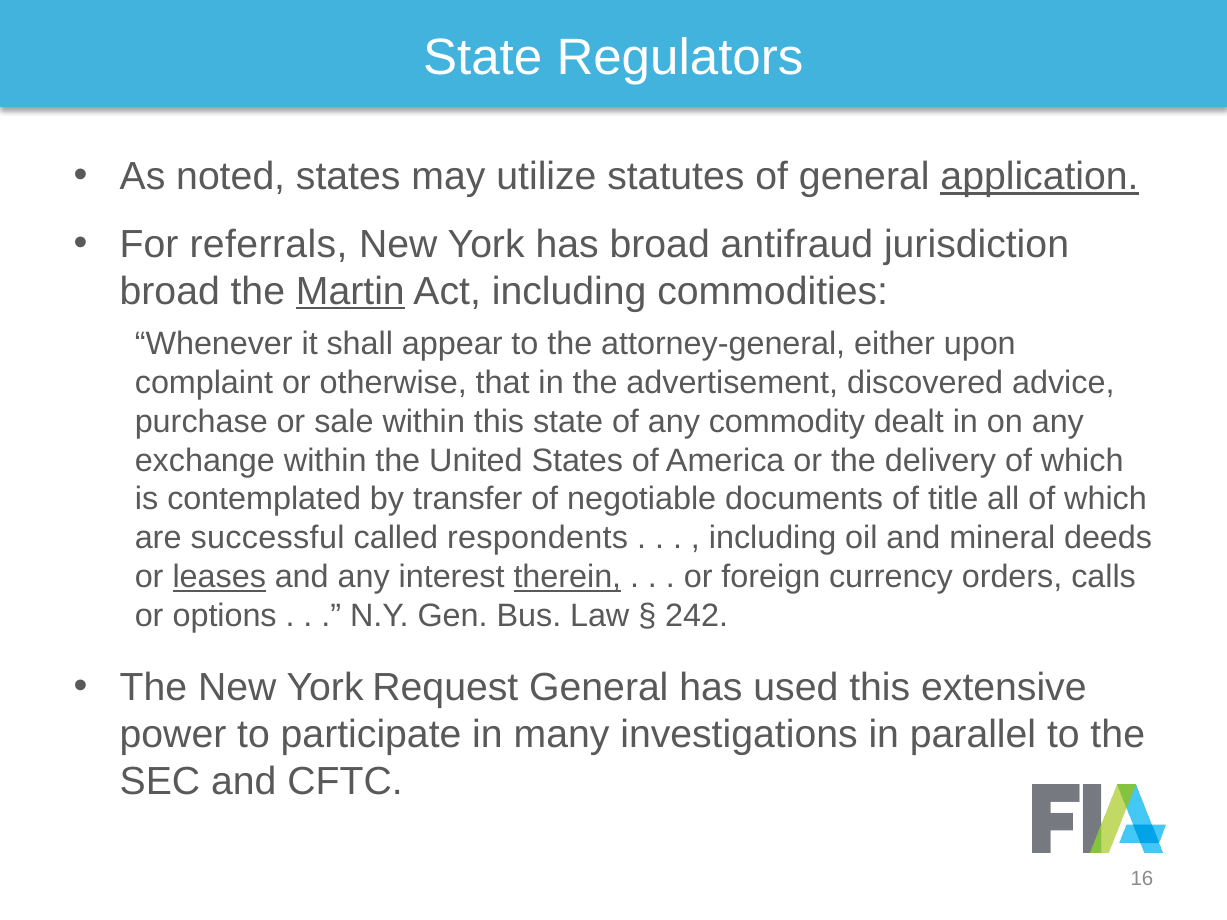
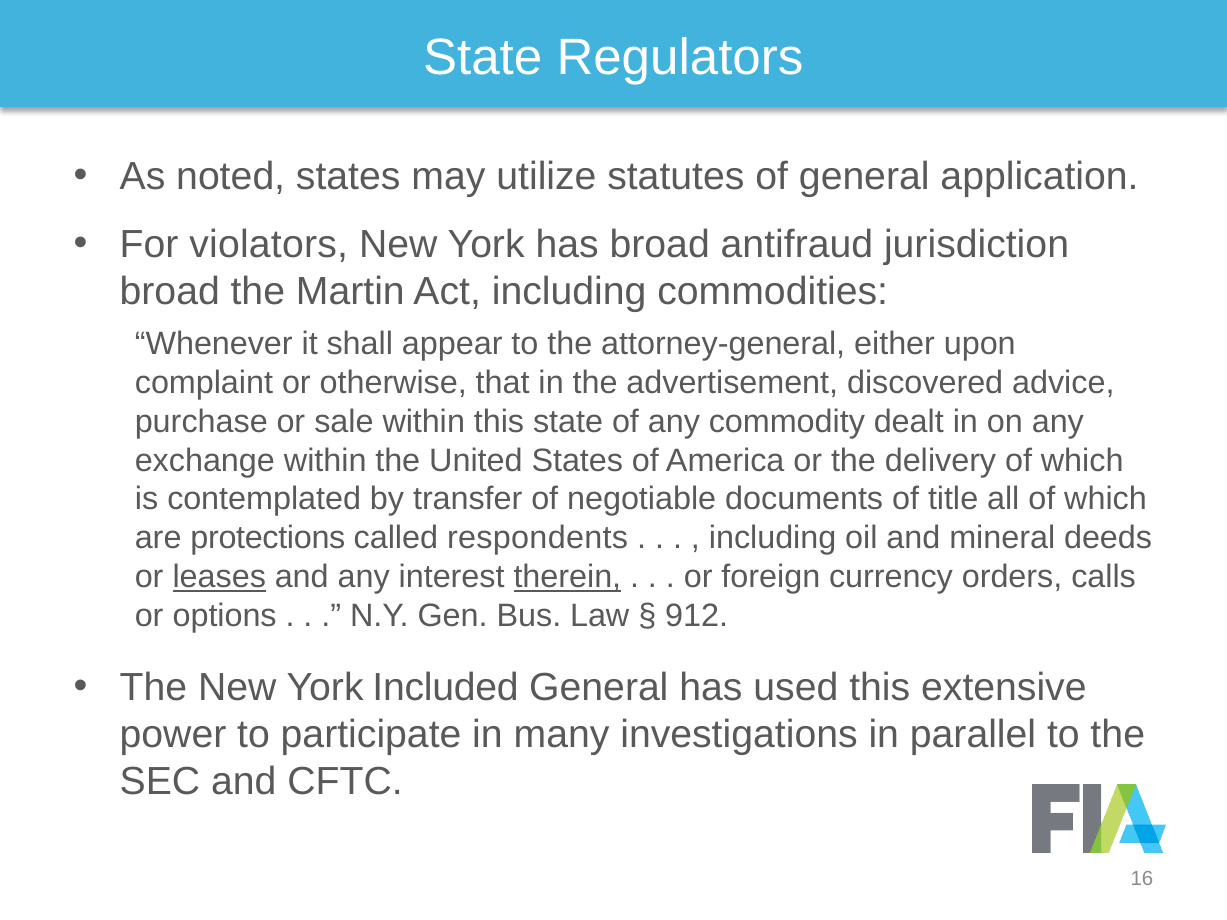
application underline: present -> none (1040, 177)
referrals: referrals -> violators (269, 244)
Martin underline: present -> none (350, 291)
successful: successful -> protections (268, 538)
242: 242 -> 912 (697, 616)
Request: Request -> Included (445, 688)
